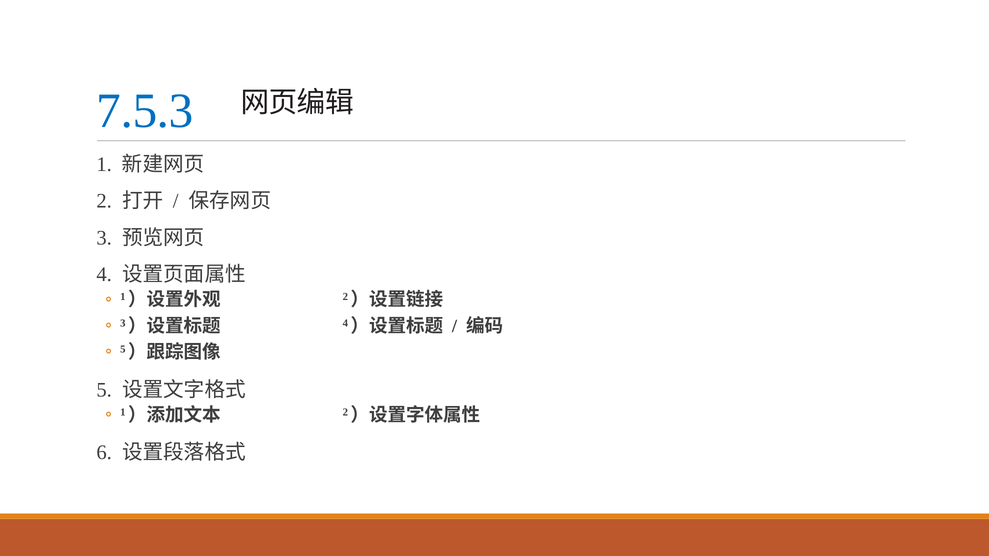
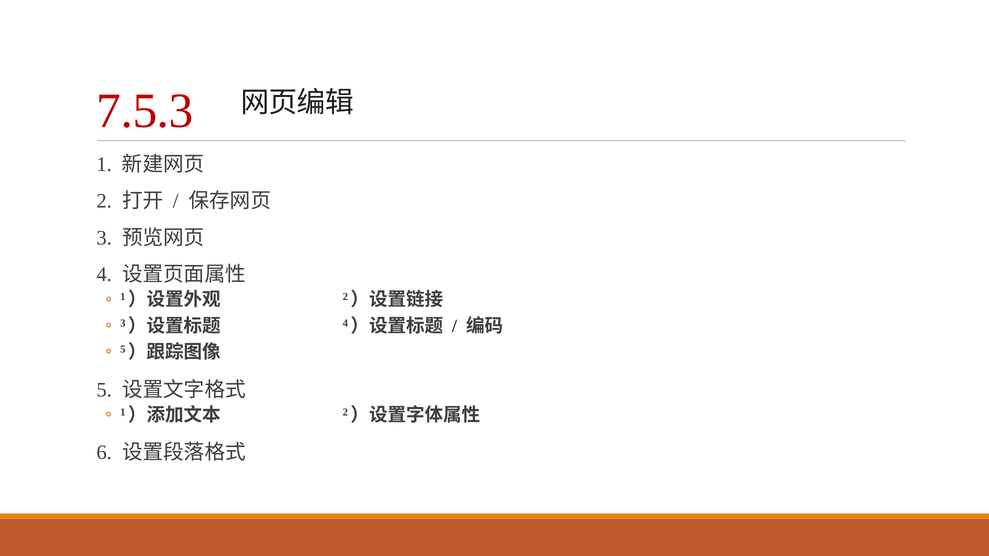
7.5.3 colour: blue -> red (145, 111)
